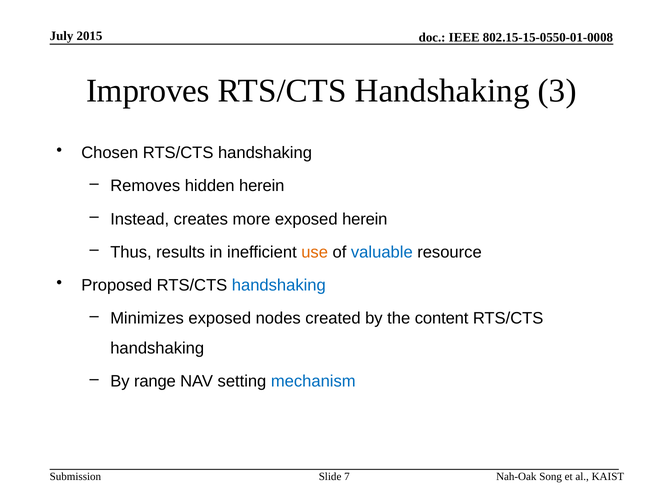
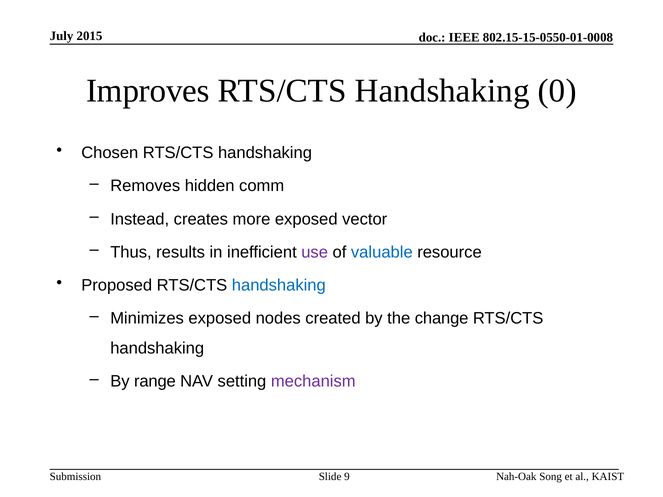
3: 3 -> 0 (557, 91)
hidden herein: herein -> comm (262, 186)
exposed herein: herein -> vector (365, 219)
use colour: orange -> purple (315, 252)
content: content -> change (442, 319)
mechanism colour: blue -> purple (313, 382)
7: 7 -> 9 (347, 477)
